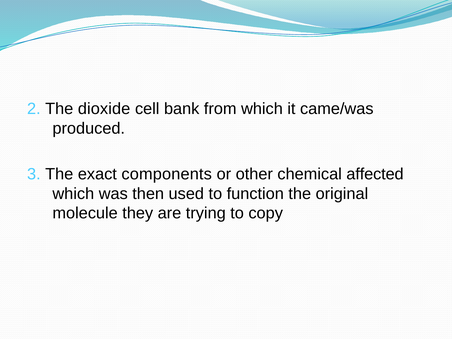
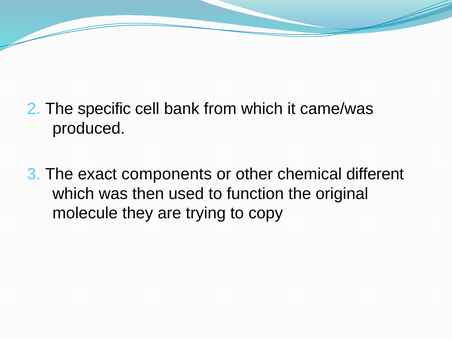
dioxide: dioxide -> specific (104, 109)
affected: affected -> different (375, 174)
